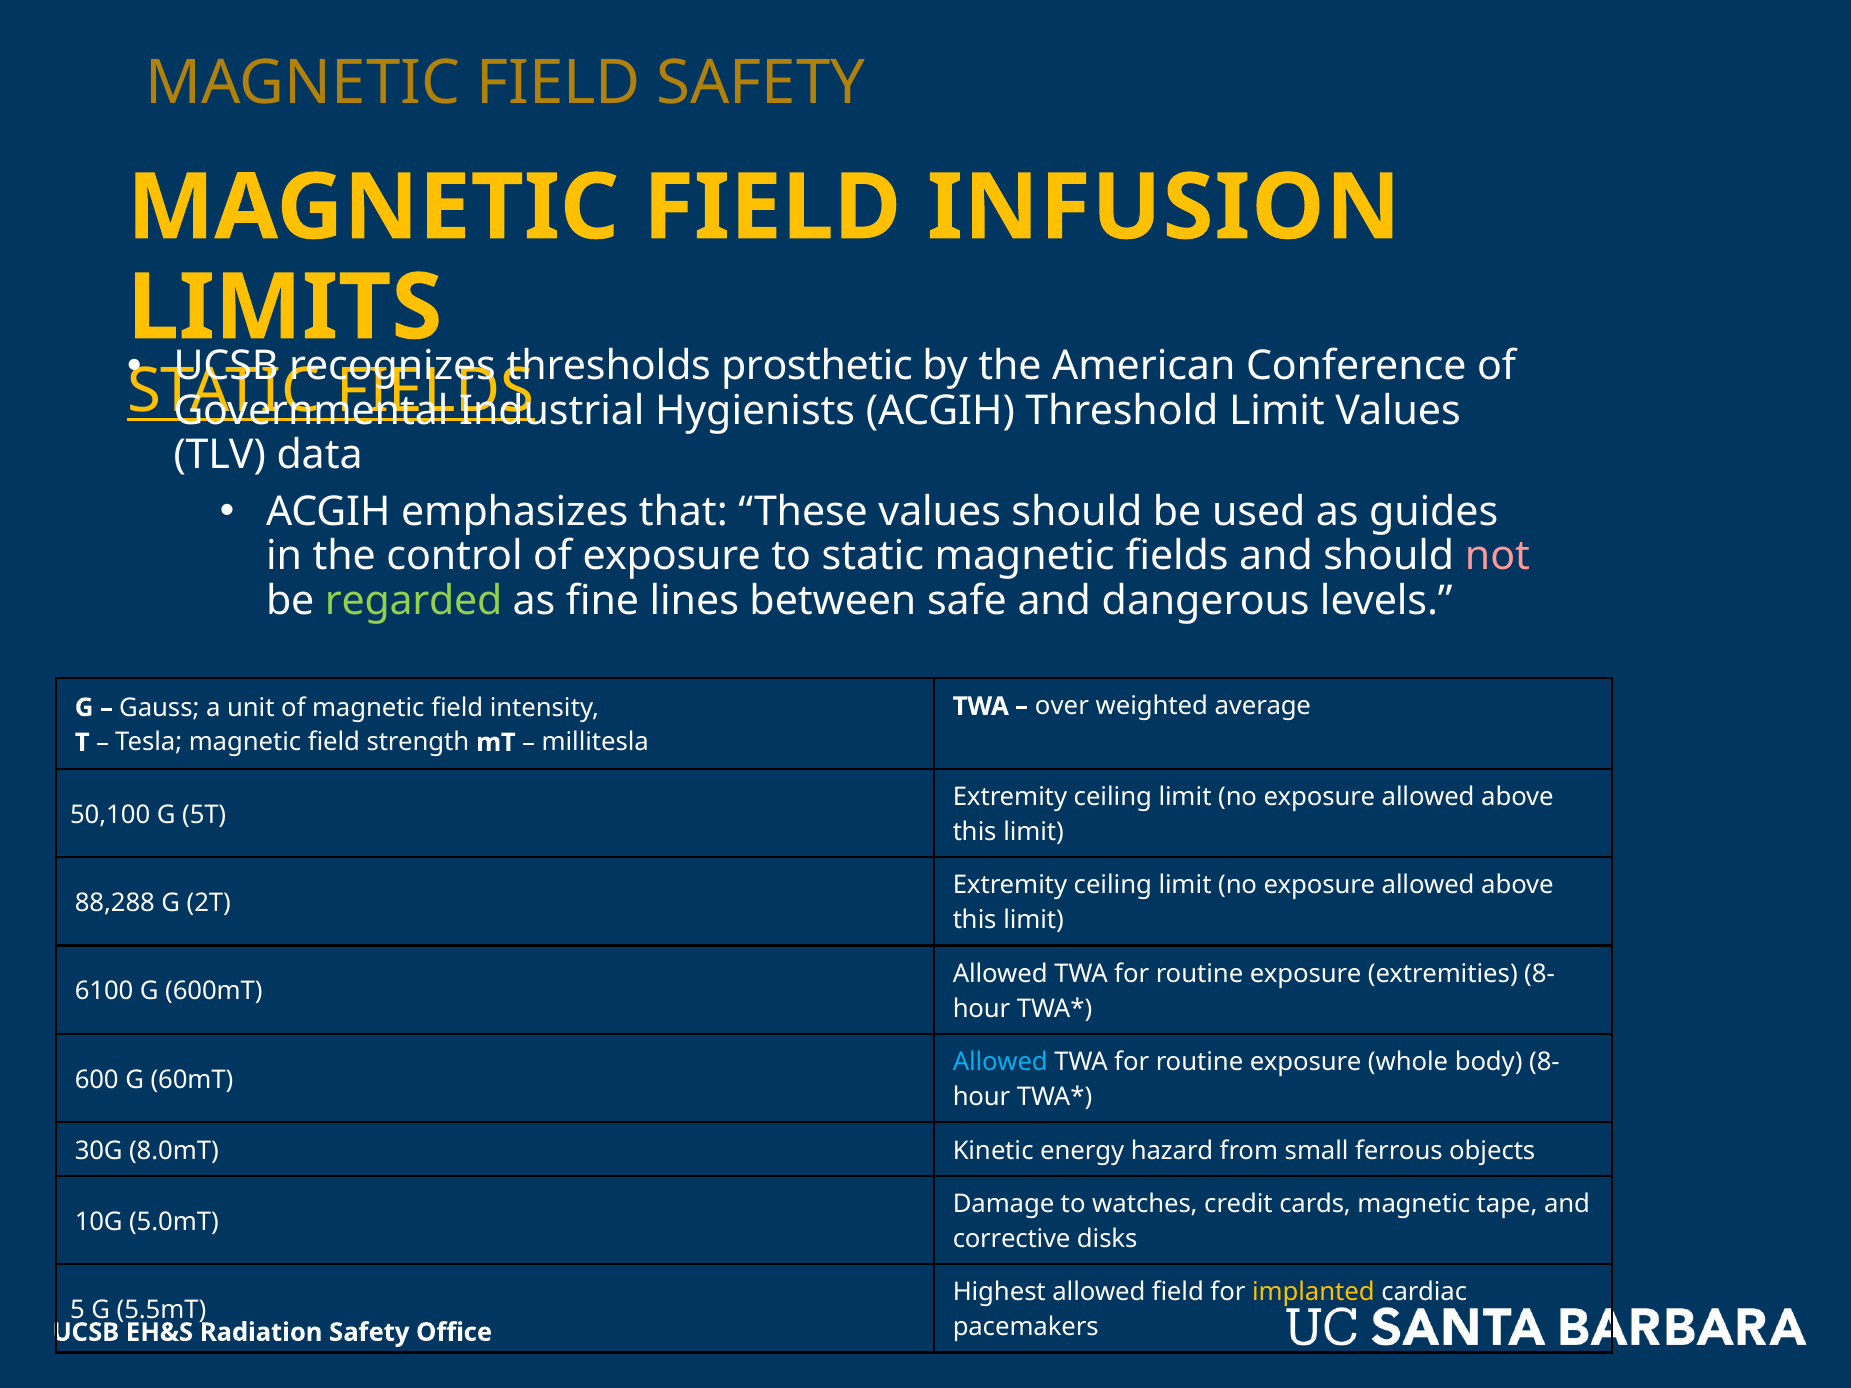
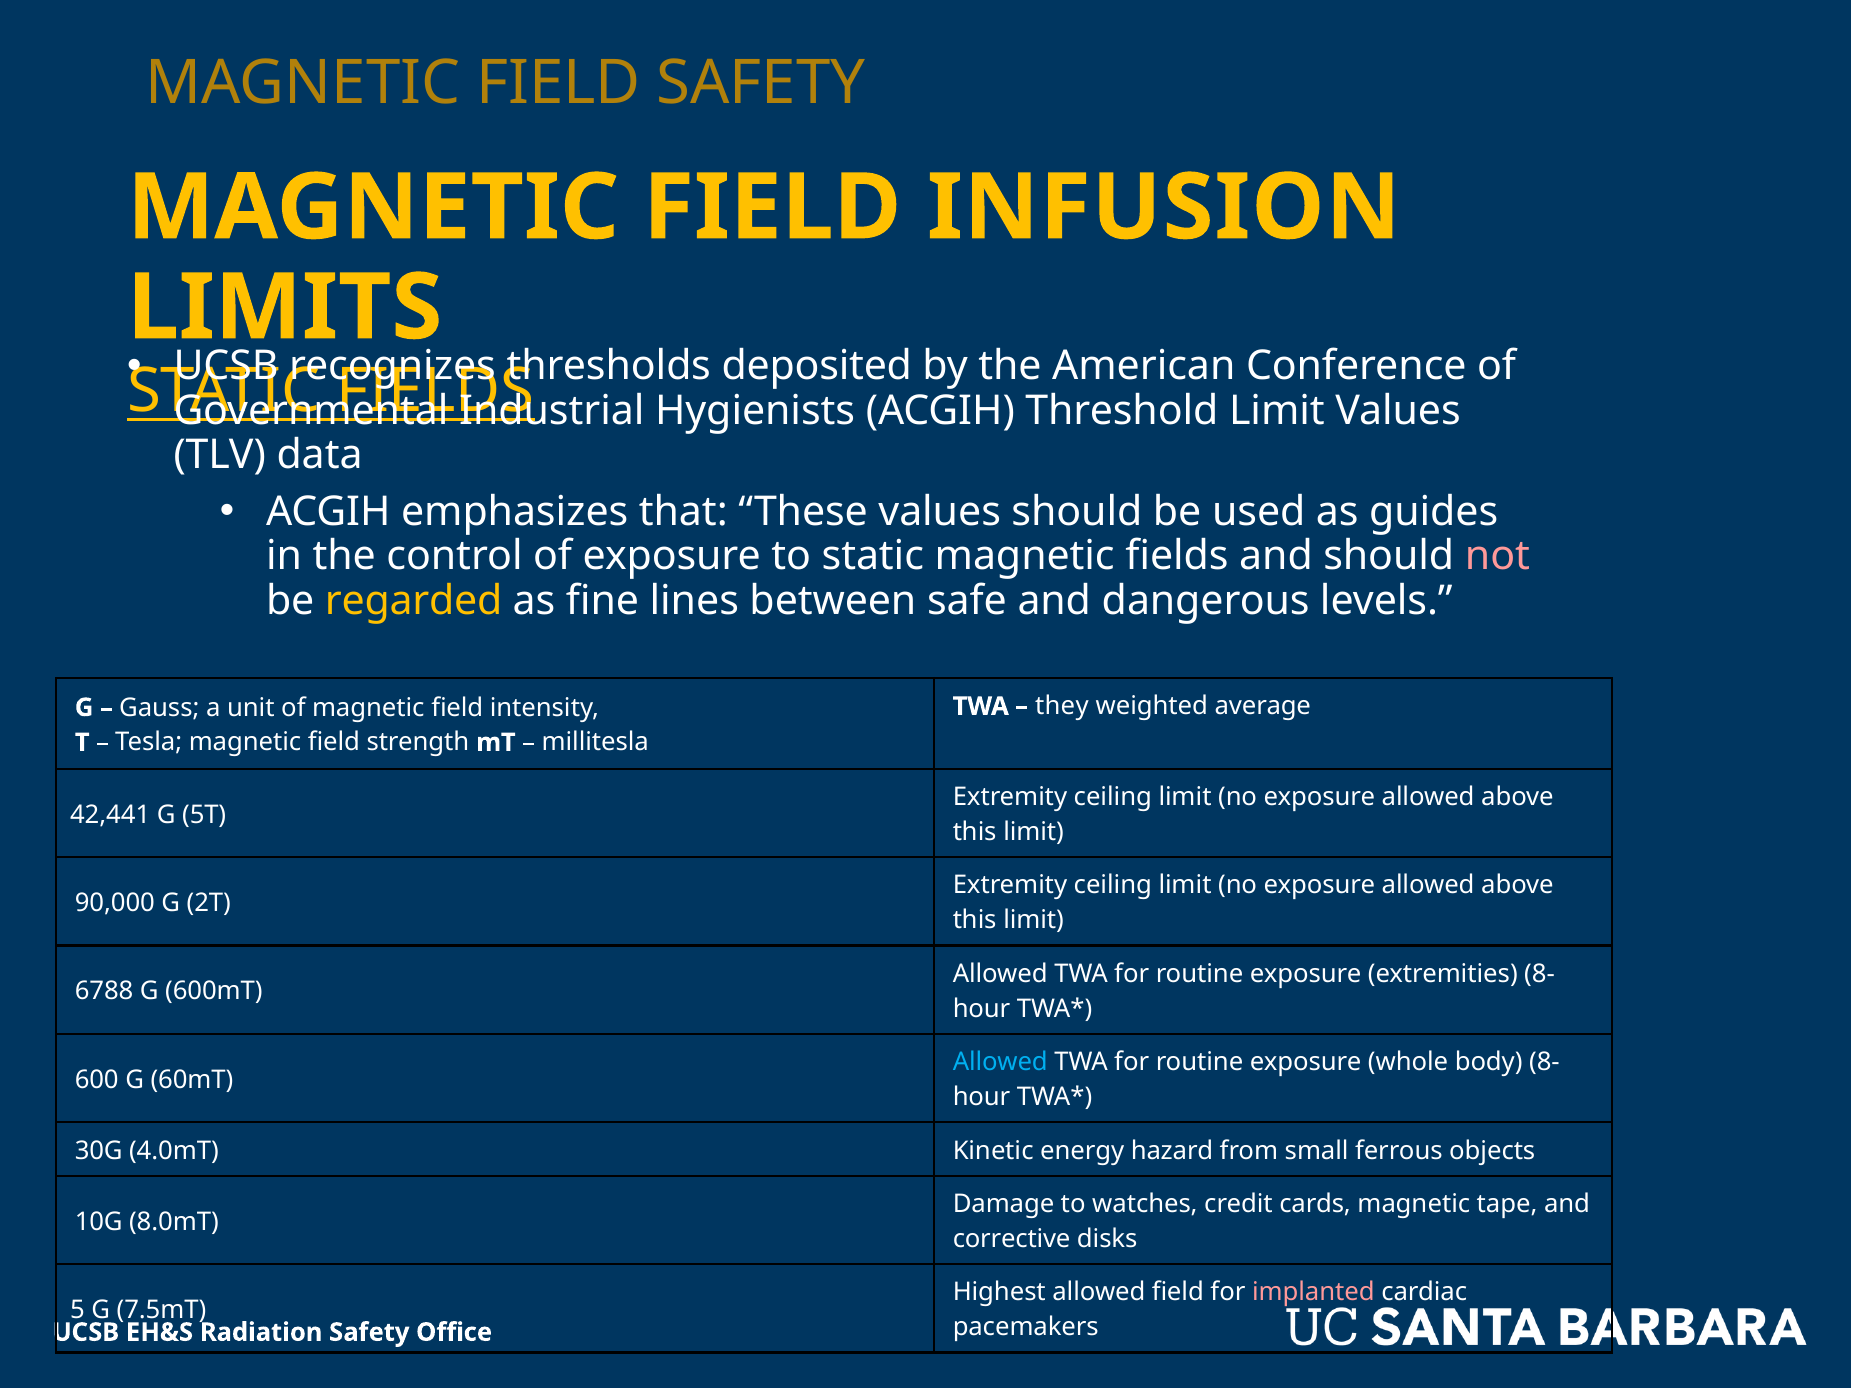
prosthetic: prosthetic -> deposited (817, 366)
regarded colour: light green -> yellow (414, 601)
over: over -> they (1062, 706)
50,100: 50,100 -> 42,441 (110, 815)
88,288: 88,288 -> 90,000 (115, 903)
6100: 6100 -> 6788 (104, 991)
8.0mT: 8.0mT -> 4.0mT (174, 1151)
5.0mT: 5.0mT -> 8.0mT (174, 1222)
implanted colour: yellow -> pink (1313, 1293)
5.5mT: 5.5mT -> 7.5mT (161, 1310)
